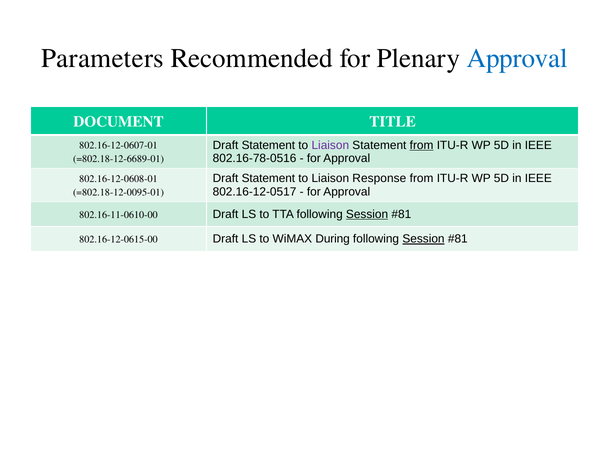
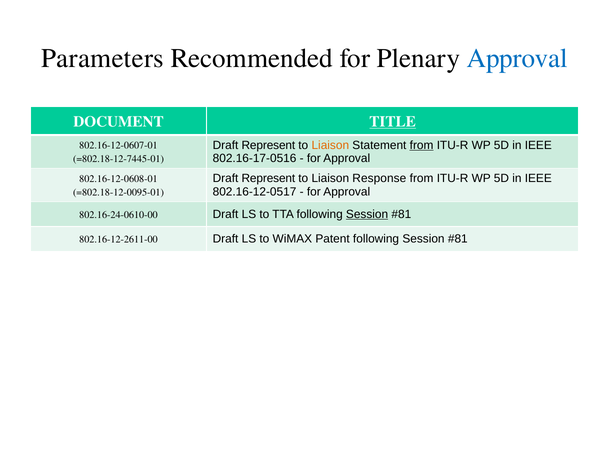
TITLE underline: none -> present (393, 122)
Statement: Statement -> Represent (268, 145)
Liaison colour: purple -> orange (330, 145)
802.16-78-0516: 802.16-78-0516 -> 802.16-17-0516 (255, 158)
=802.18-12-6689-01: =802.18-12-6689-01 -> =802.18-12-7445-01 (118, 159)
Statement: Statement -> Represent (268, 178)
802.16-11-0610-00: 802.16-11-0610-00 -> 802.16-24-0610-00 (118, 215)
802.16-12-0615-00: 802.16-12-0615-00 -> 802.16-12-2611-00 (118, 239)
During: During -> Patent (333, 239)
Session underline: present -> none (424, 239)
